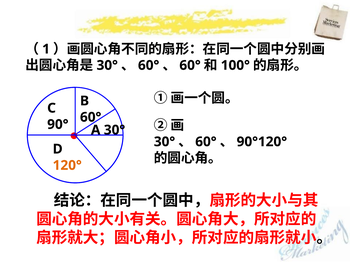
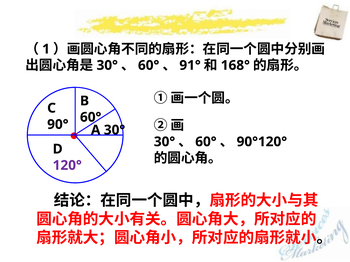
60°: 60° -> 91° (190, 65)
100°: 100° -> 168° (235, 65)
120° colour: orange -> purple (67, 166)
